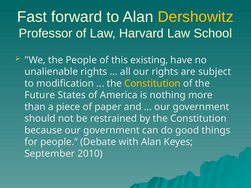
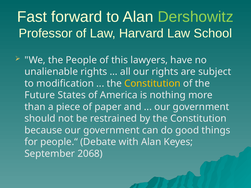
Dershowitz colour: yellow -> light green (196, 17)
existing: existing -> lawyers (149, 60)
2010: 2010 -> 2068 (90, 154)
